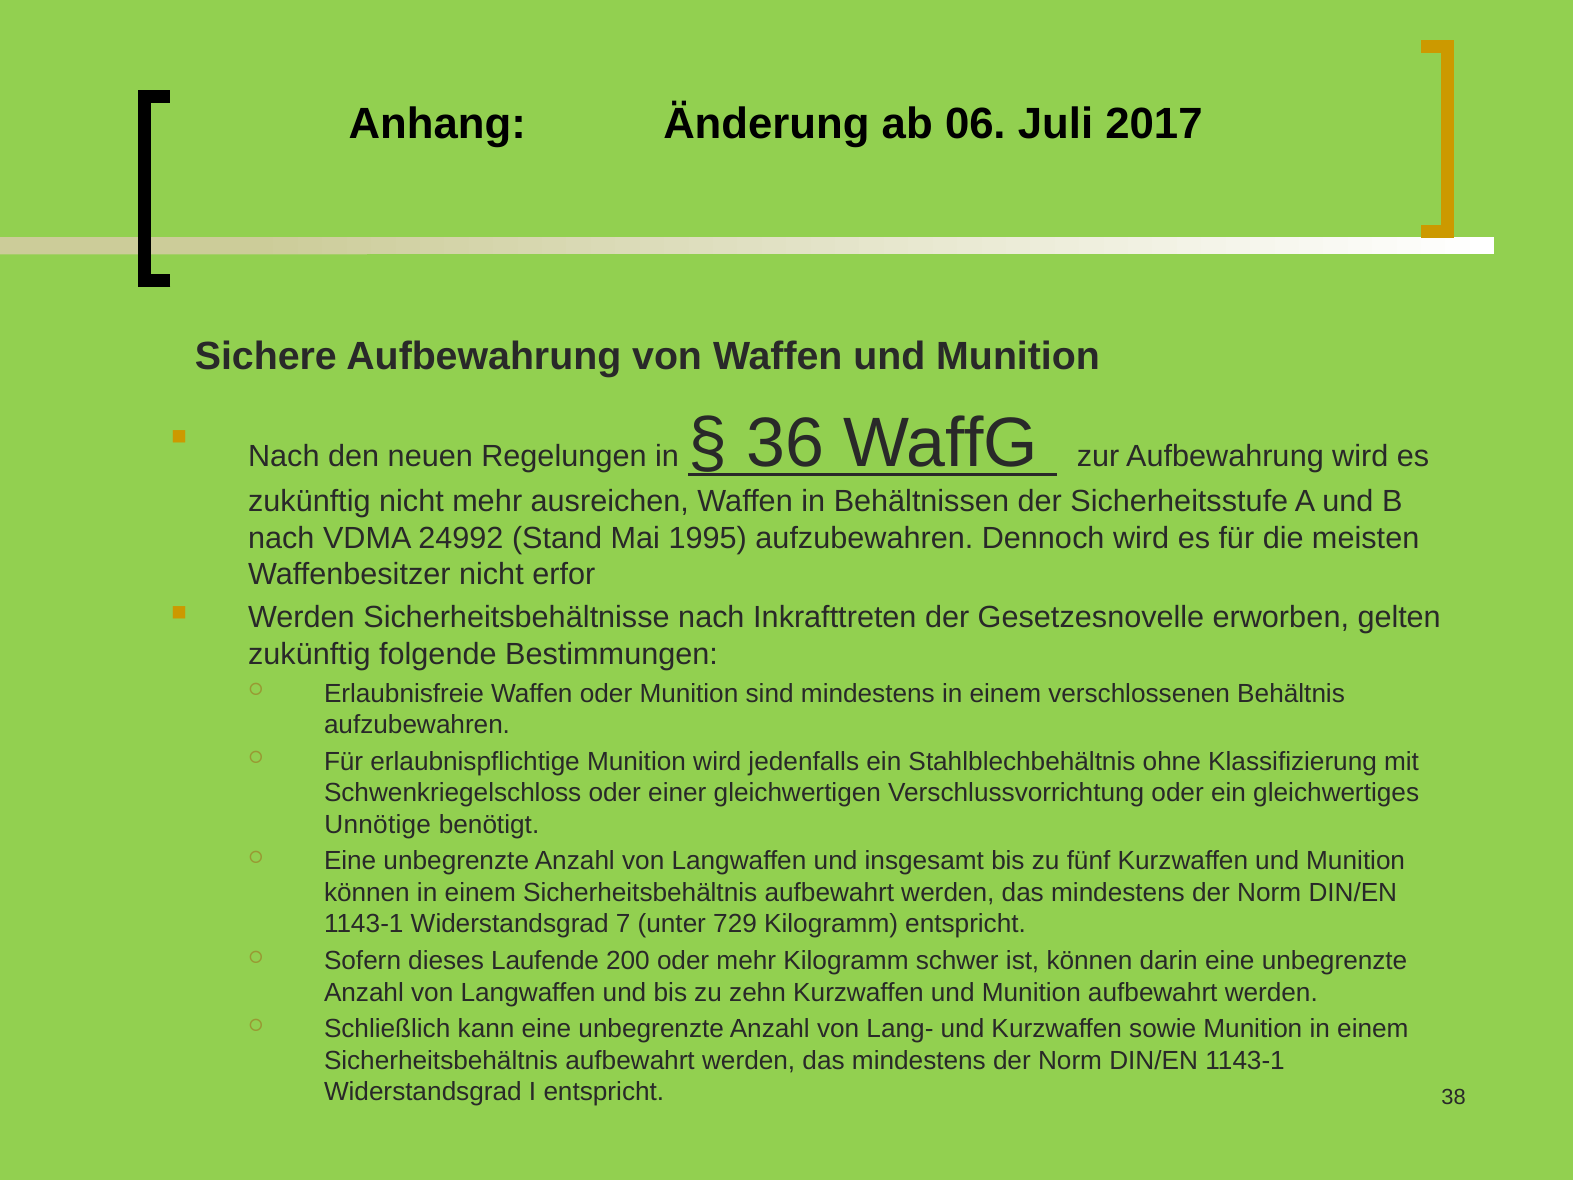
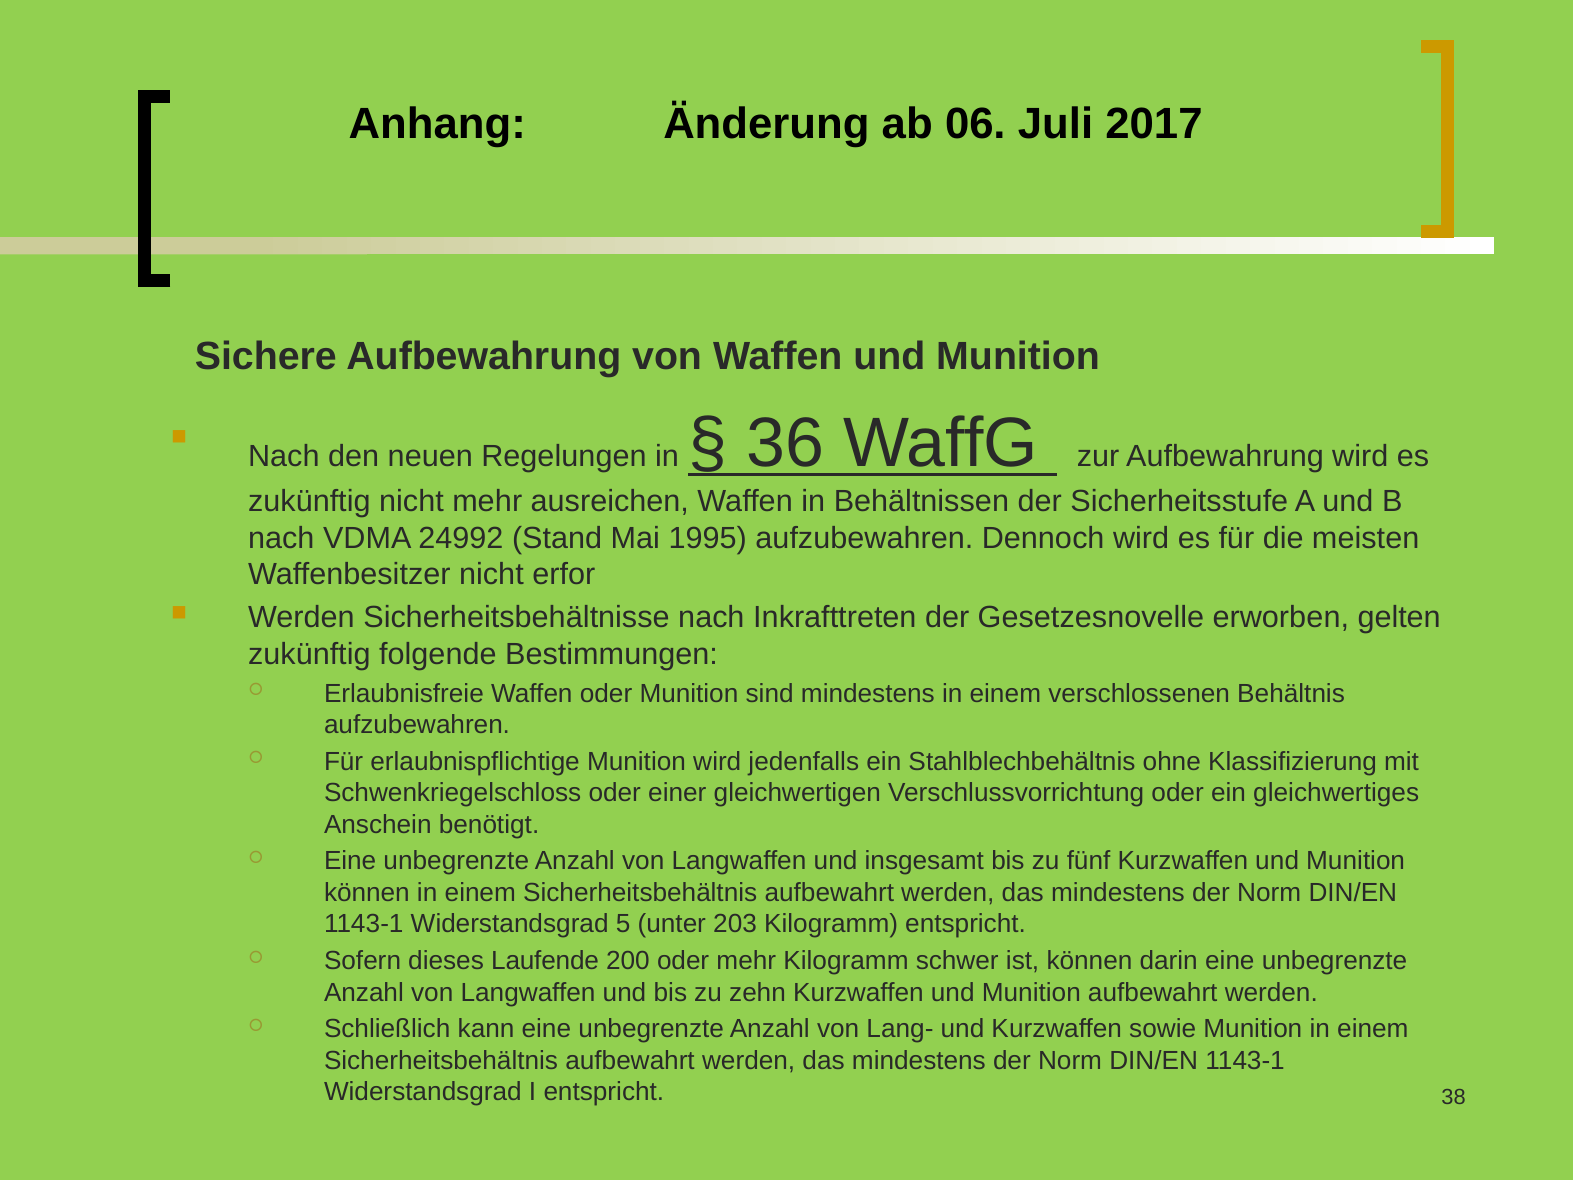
Unnötige: Unnötige -> Anschein (378, 824)
7: 7 -> 5 (623, 924)
729: 729 -> 203 (735, 924)
